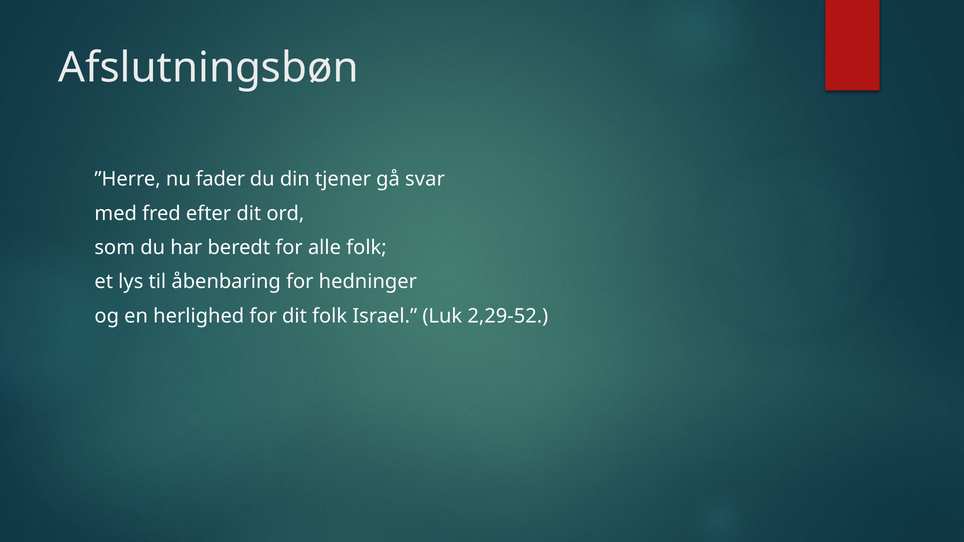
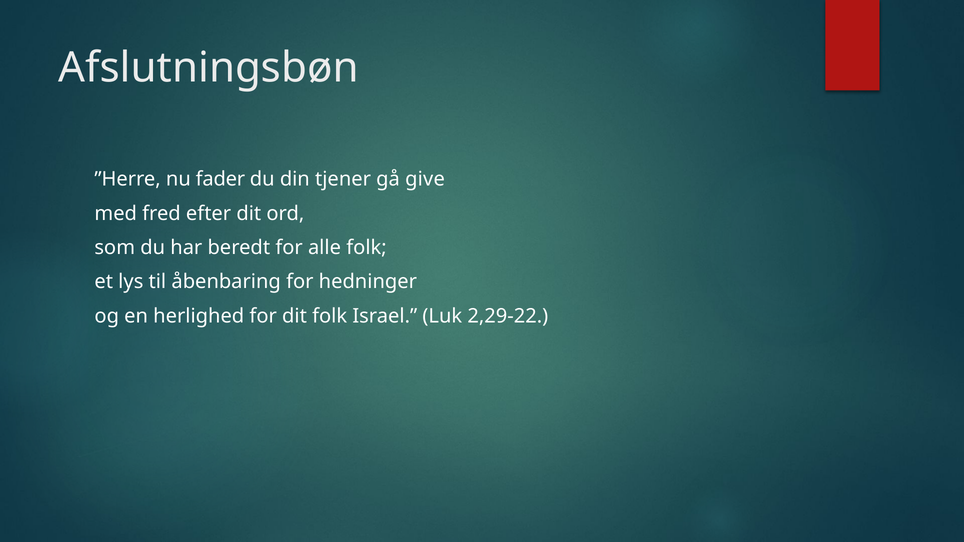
svar: svar -> give (425, 179)
2,29-52: 2,29-52 -> 2,29-22 (508, 316)
